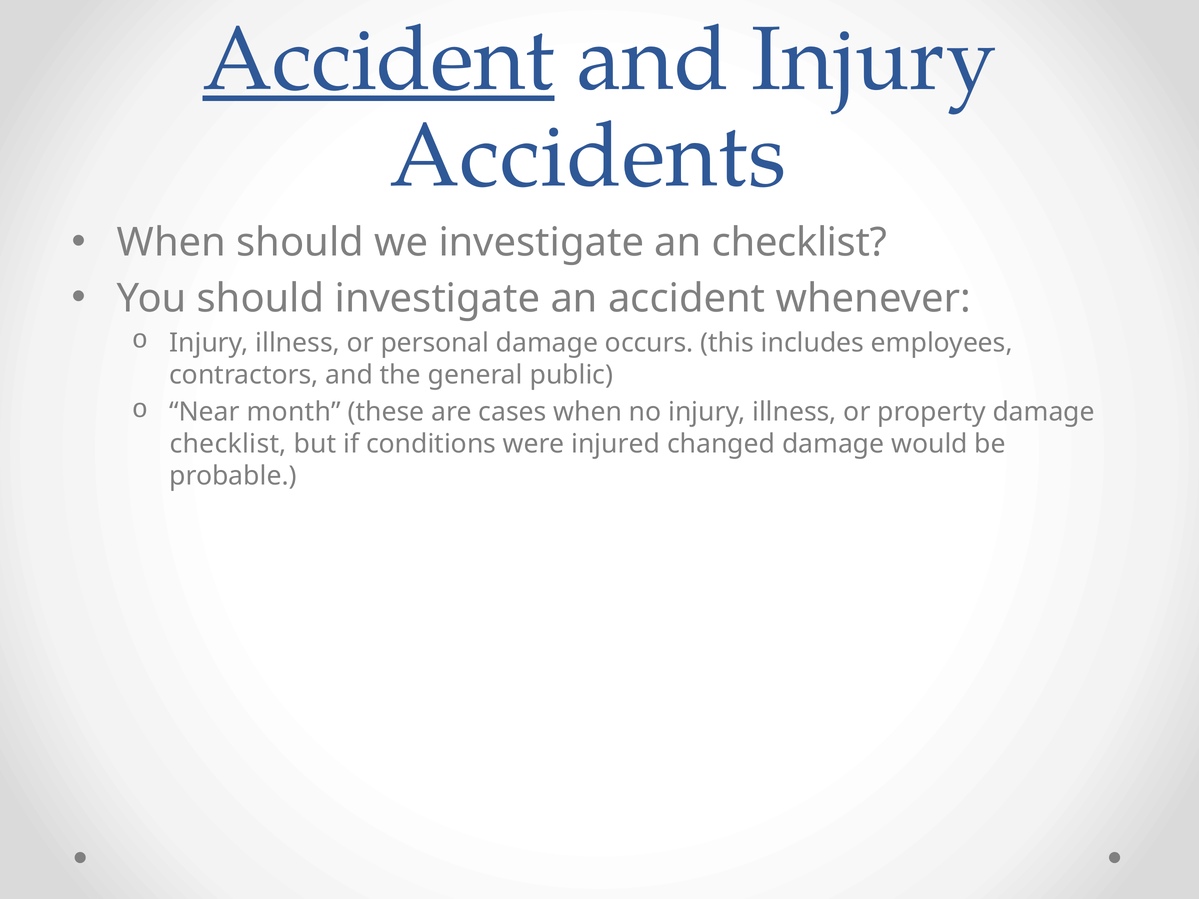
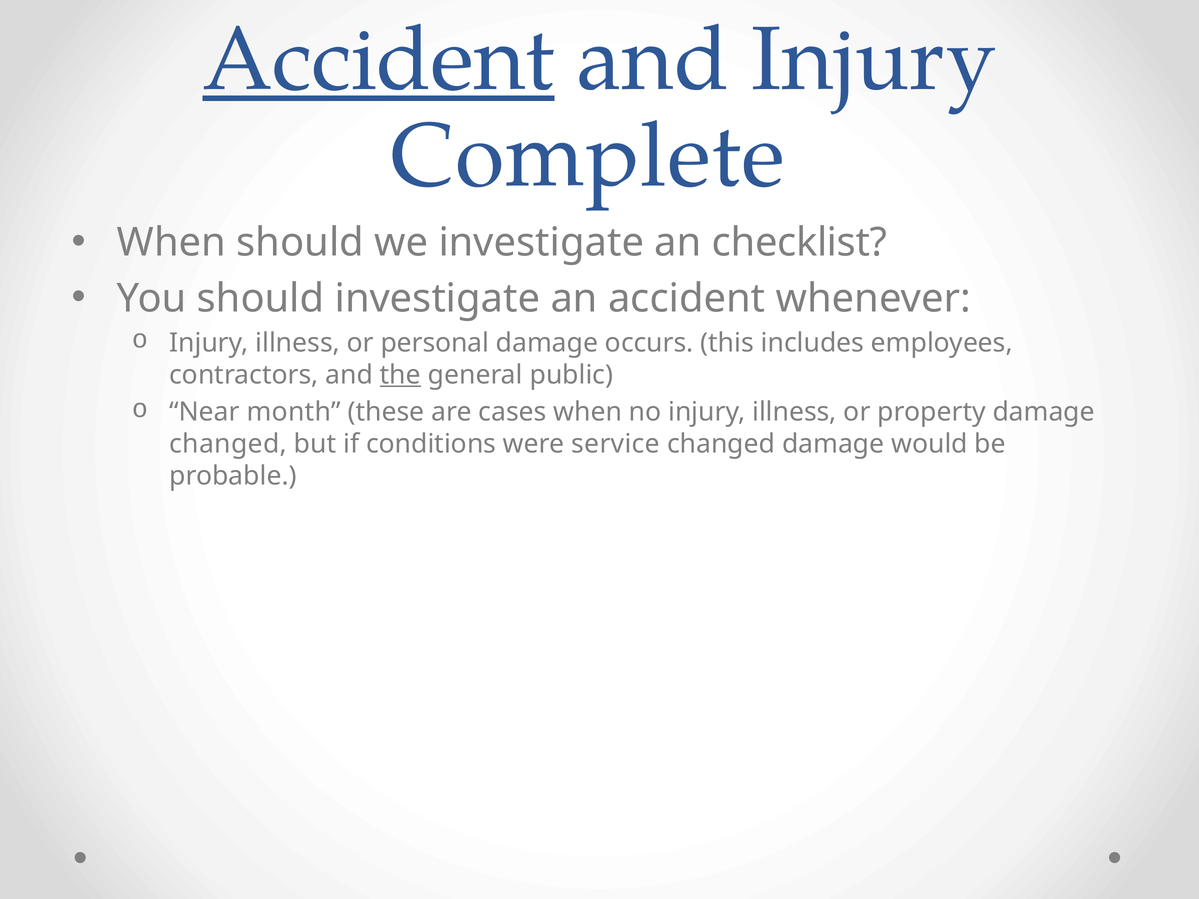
Accidents: Accidents -> Complete (588, 156)
the underline: none -> present (400, 375)
checklist: checklist -> changed (228, 444)
injured: injured -> service (616, 444)
